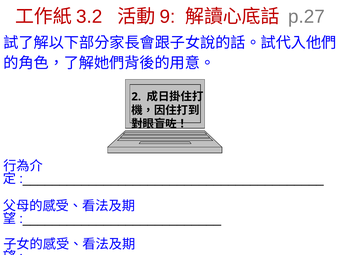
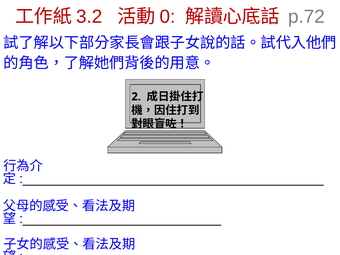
9: 9 -> 0 (168, 17)
p.27: p.27 -> p.72 (307, 17)
